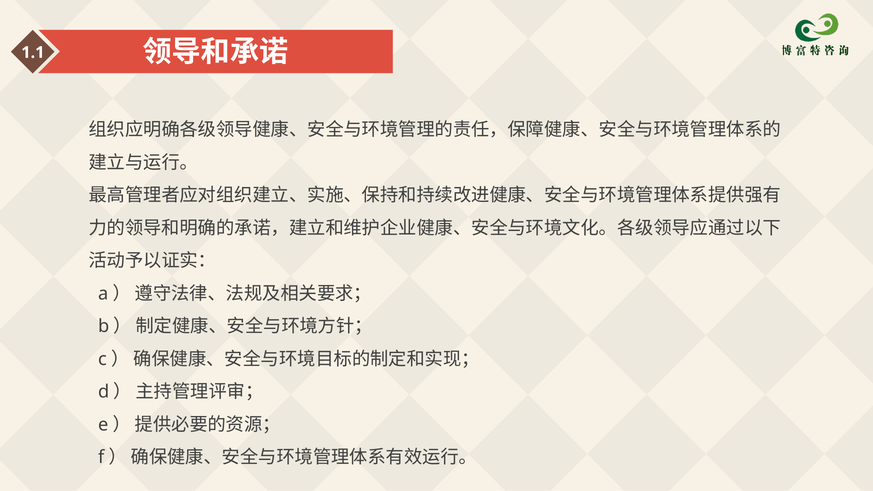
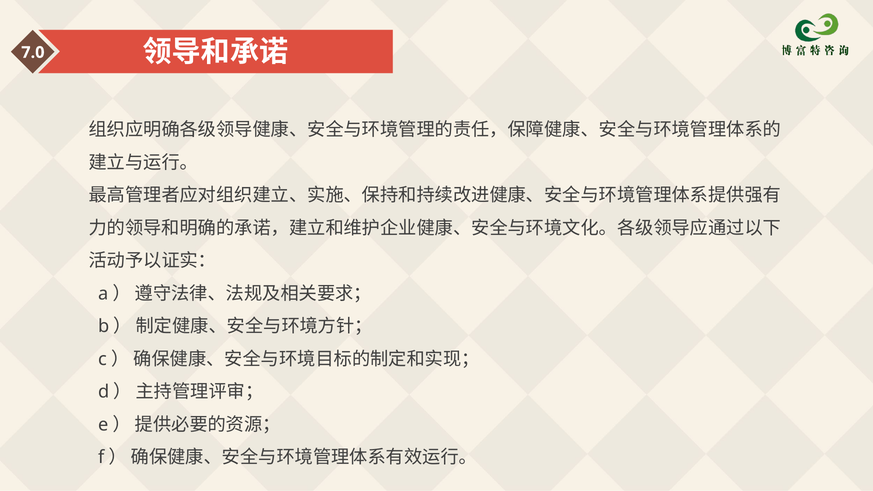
1.1: 1.1 -> 7.0 (33, 52)
